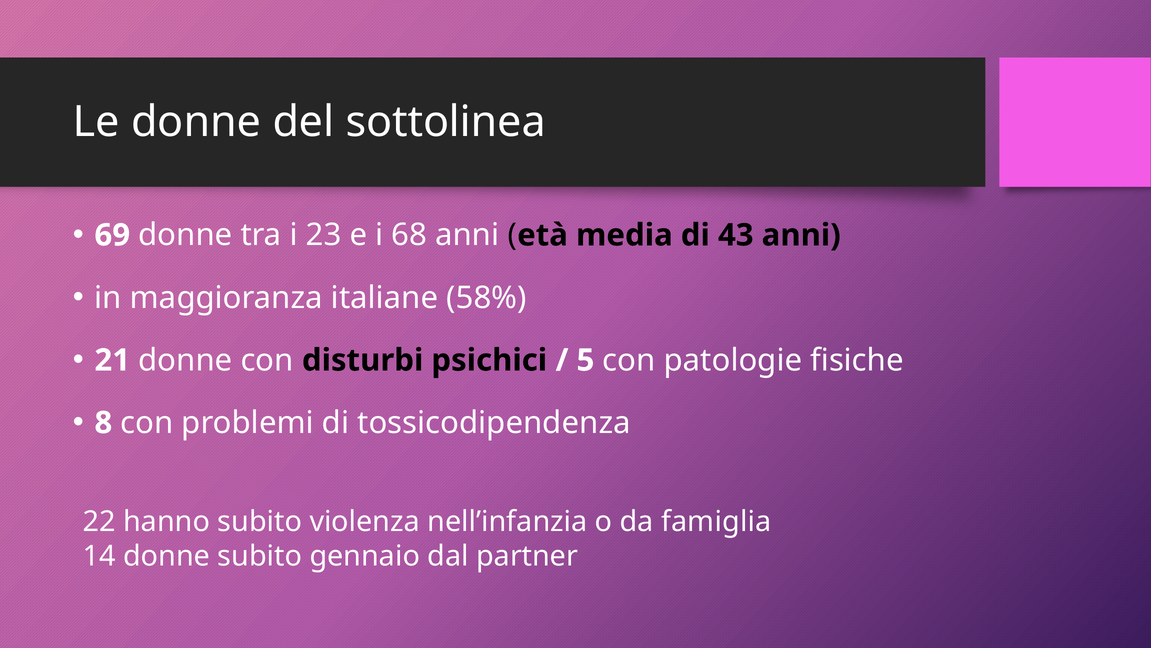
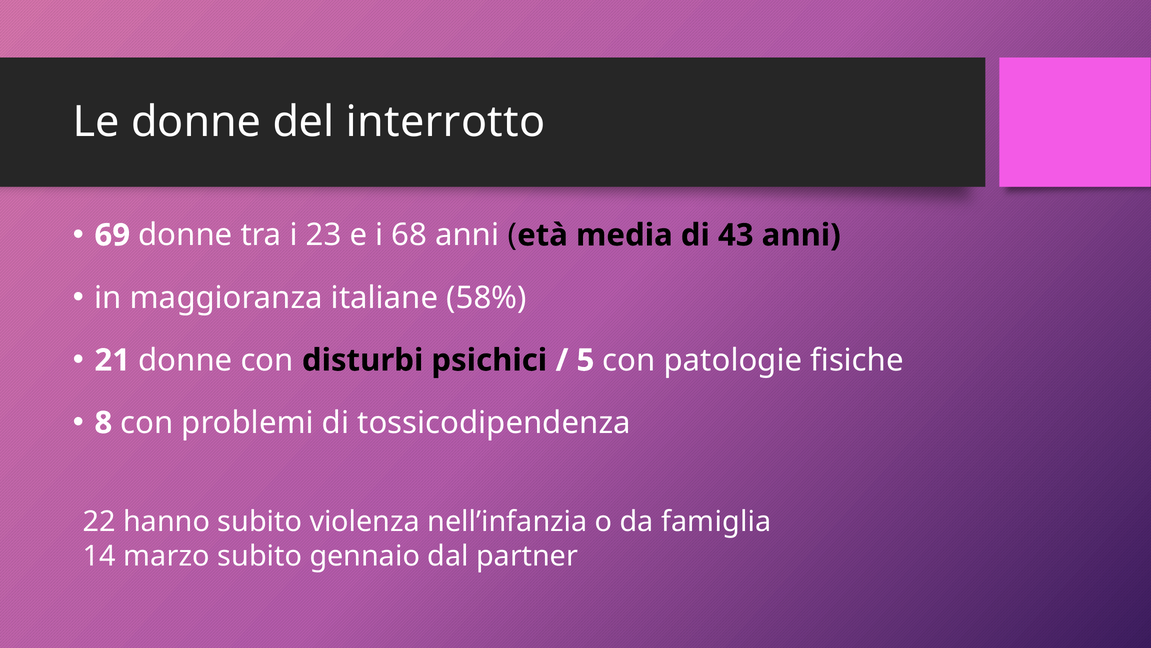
sottolinea: sottolinea -> interrotto (446, 122)
14 donne: donne -> marzo (166, 556)
